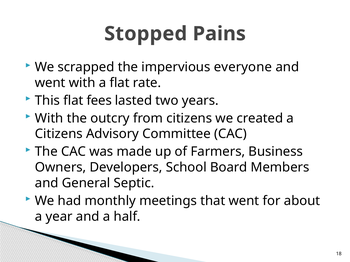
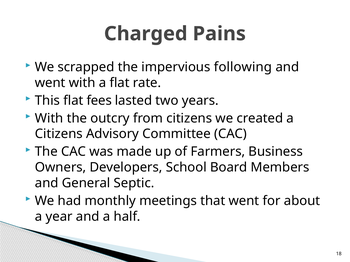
Stopped: Stopped -> Charged (146, 34)
everyone: everyone -> following (243, 67)
